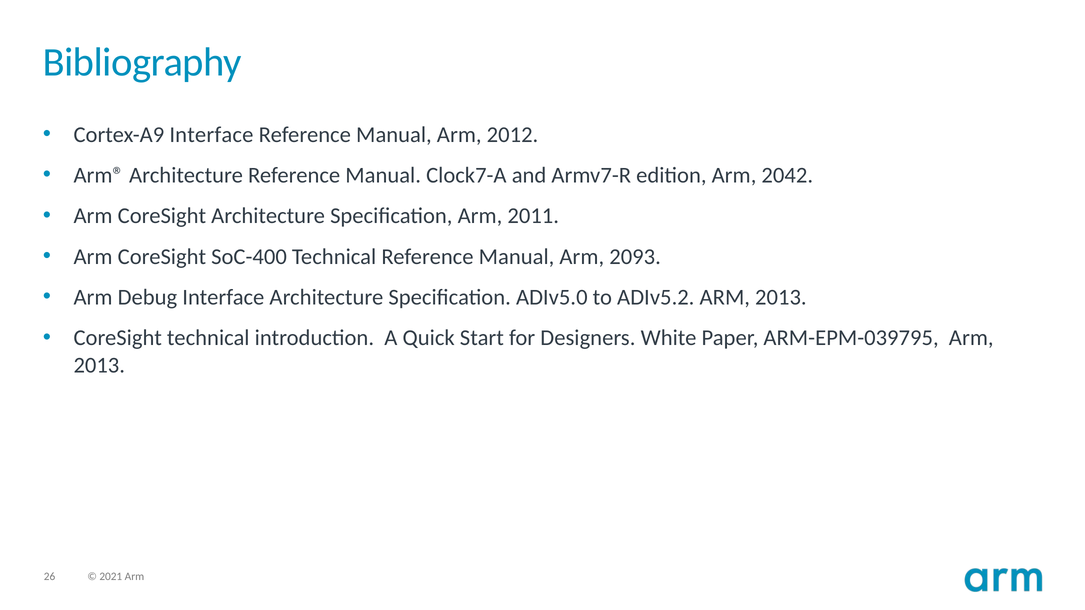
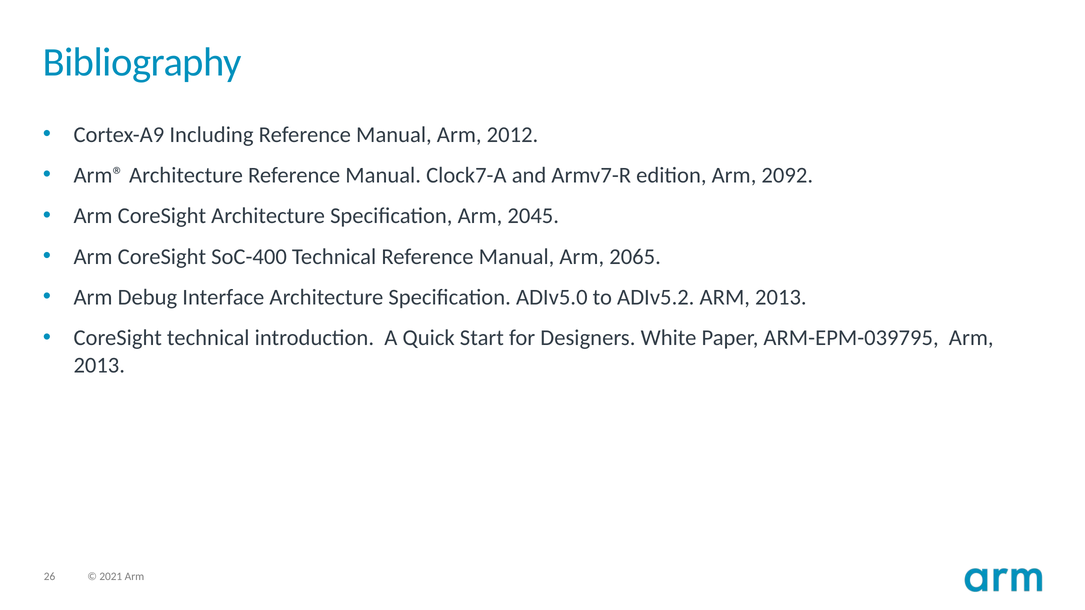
Cortex-A9 Interface: Interface -> Including (211, 135)
2042: 2042 -> 2092 (787, 175)
2011: 2011 -> 2045 (533, 216)
2093: 2093 -> 2065 (635, 257)
